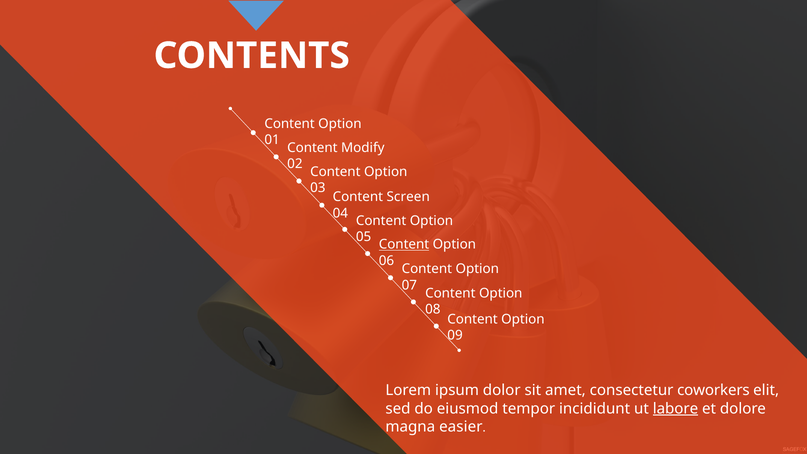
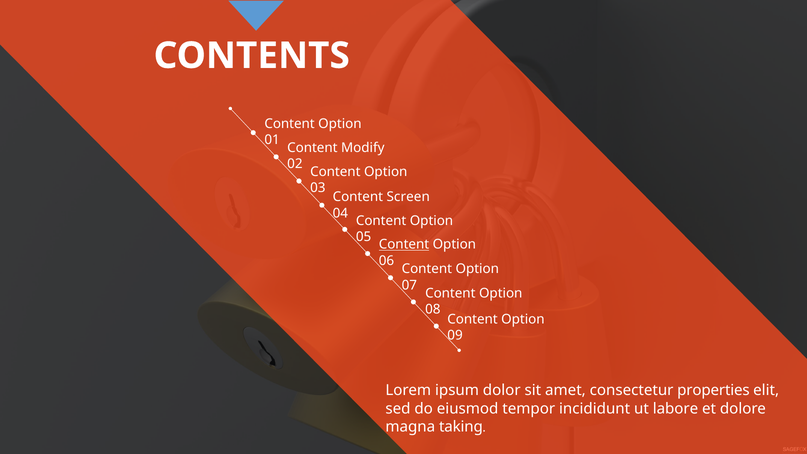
coworkers: coworkers -> properties (713, 390)
labore underline: present -> none (675, 409)
easier: easier -> taking (461, 427)
